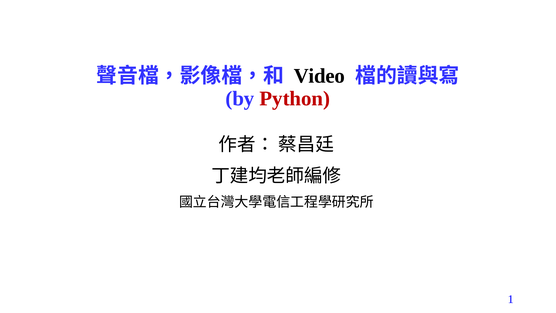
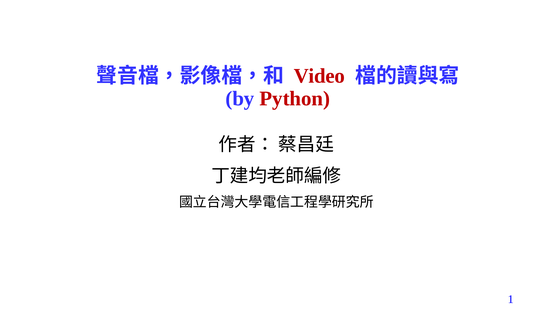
Video colour: black -> red (319, 76)
